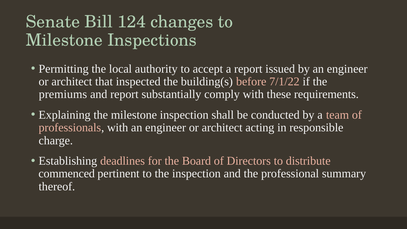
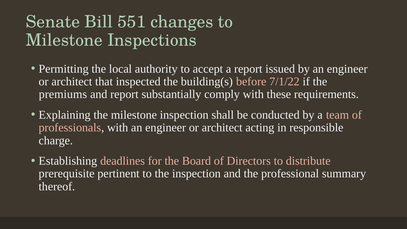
124: 124 -> 551 (132, 22)
commenced: commenced -> prerequisite (67, 174)
